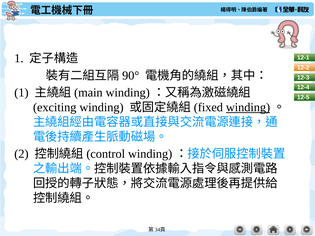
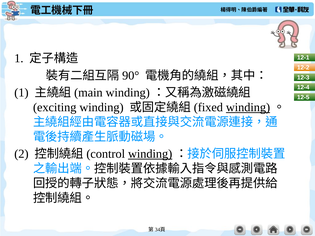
winding underline: none -> present (150, 154)
